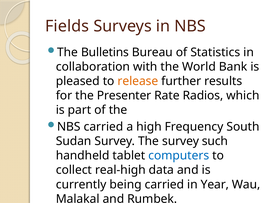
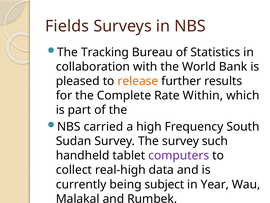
Bulletins: Bulletins -> Tracking (105, 52)
Presenter: Presenter -> Complete (124, 95)
Radios: Radios -> Within (203, 95)
computers colour: blue -> purple (179, 155)
being carried: carried -> subject (164, 184)
